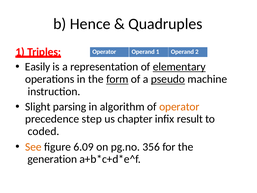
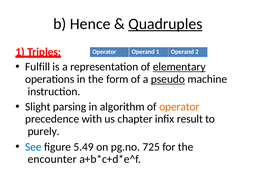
Quadruples underline: none -> present (165, 24)
Easily: Easily -> Fulfill (38, 67)
form underline: present -> none (117, 79)
step: step -> with (92, 119)
coded: coded -> purely (44, 131)
See colour: orange -> blue (33, 147)
6.09: 6.09 -> 5.49 (84, 147)
356: 356 -> 725 (151, 147)
generation: generation -> encounter (52, 159)
